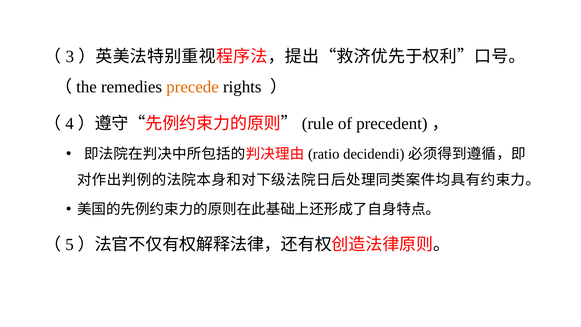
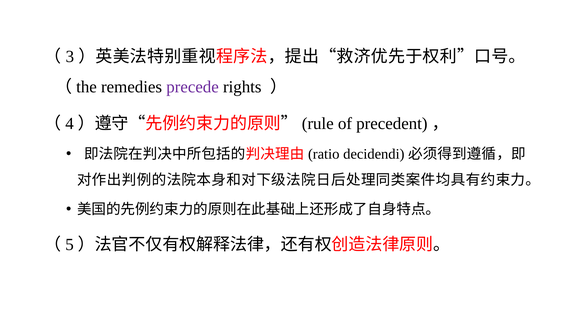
precede colour: orange -> purple (193, 87)
